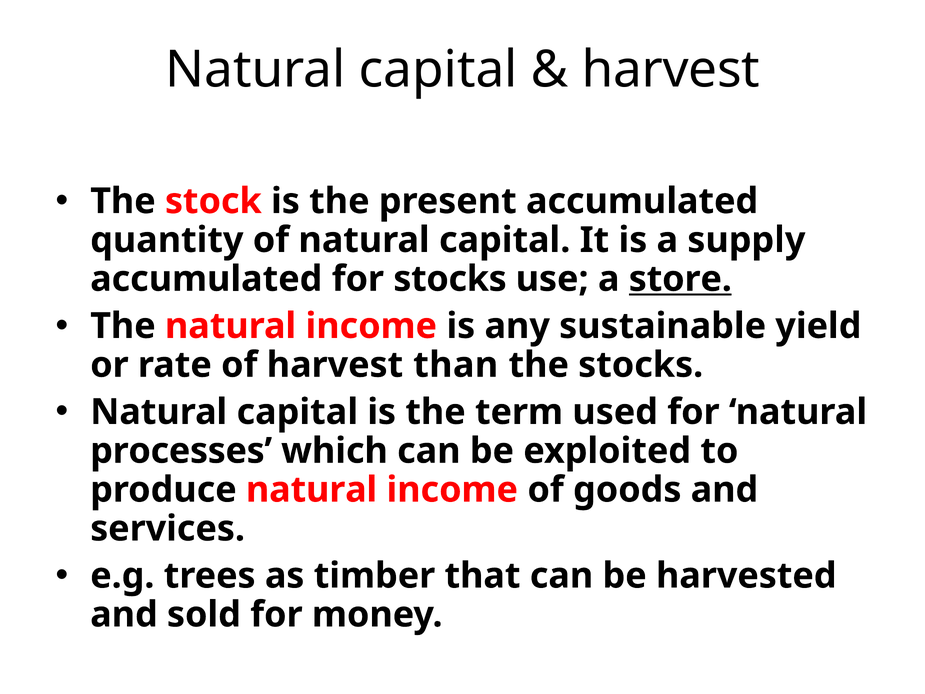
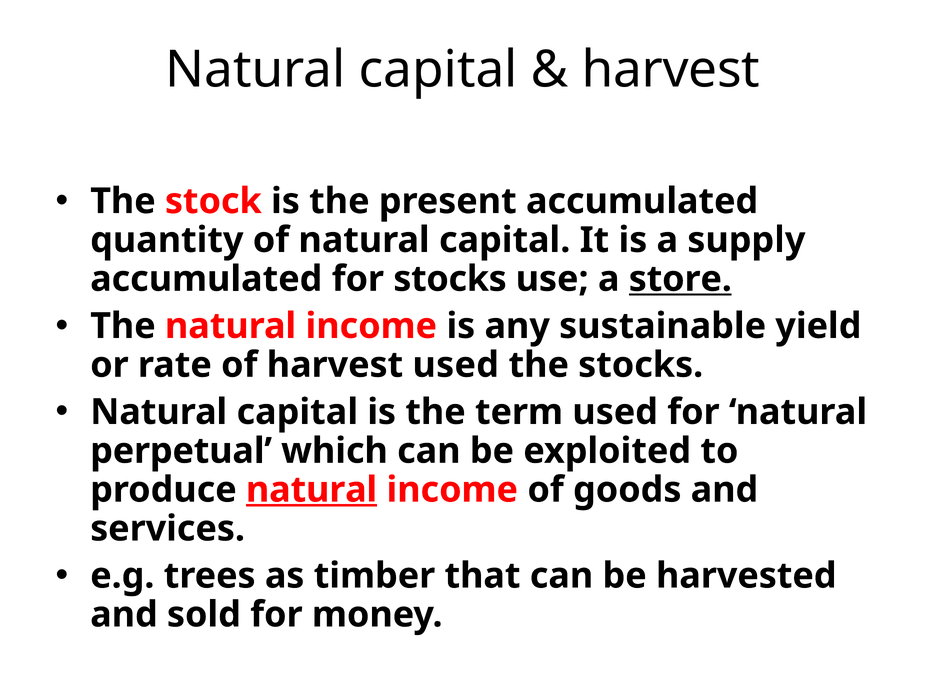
harvest than: than -> used (456, 365)
processes: processes -> perpetual (181, 451)
natural underline: none -> present (312, 490)
